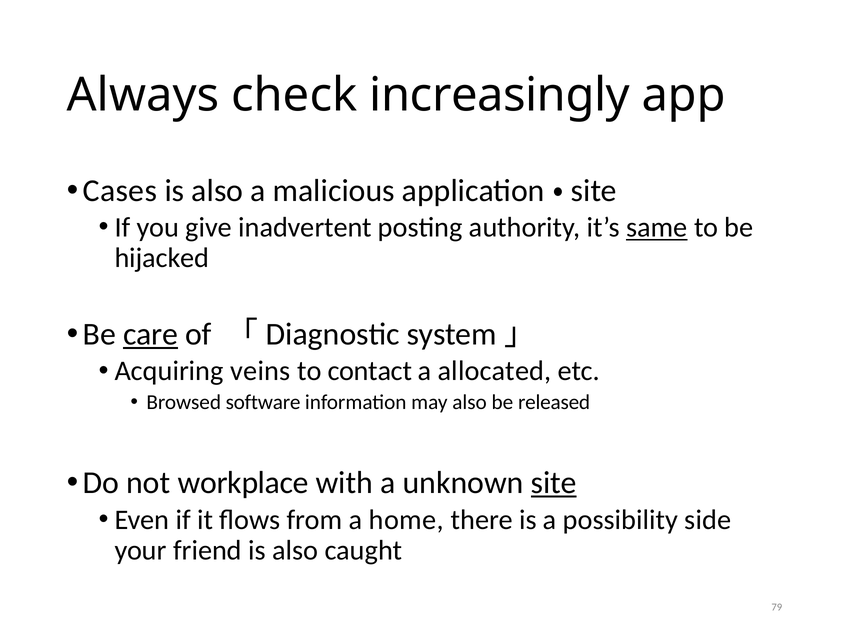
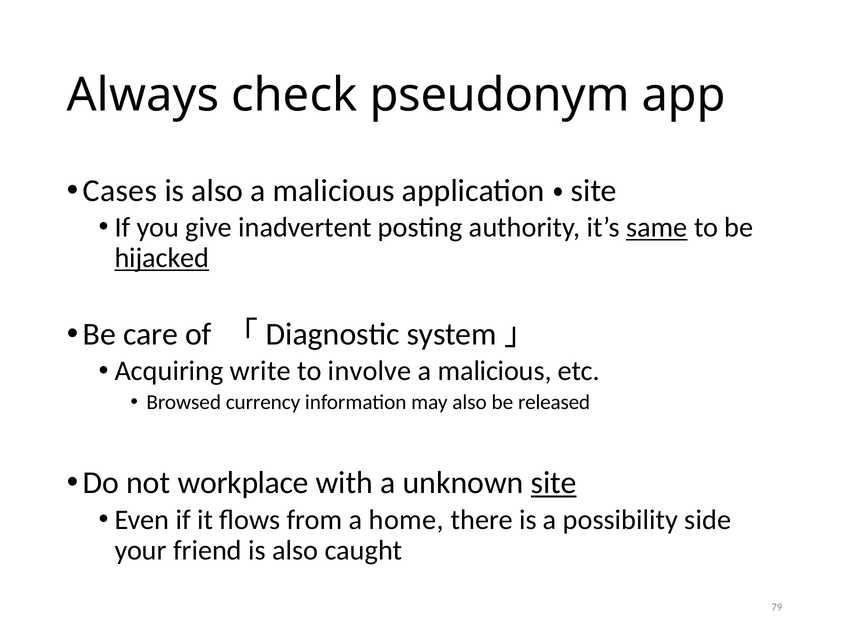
increasingly: increasingly -> pseudonym (500, 95)
hijacked underline: none -> present (162, 258)
care underline: present -> none (151, 335)
veins: veins -> write (260, 371)
contact: contact -> involve (370, 371)
allocated: allocated -> malicious (495, 371)
software: software -> currency (263, 403)
